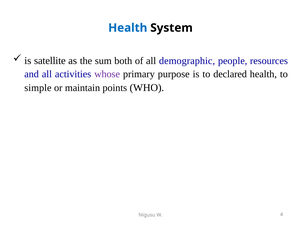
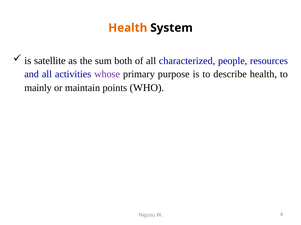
Health colour: blue -> orange (128, 28)
demographic: demographic -> characterized (187, 61)
declared: declared -> describe (230, 74)
simple: simple -> mainly (38, 88)
